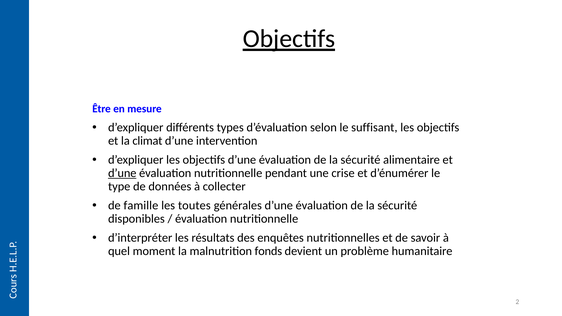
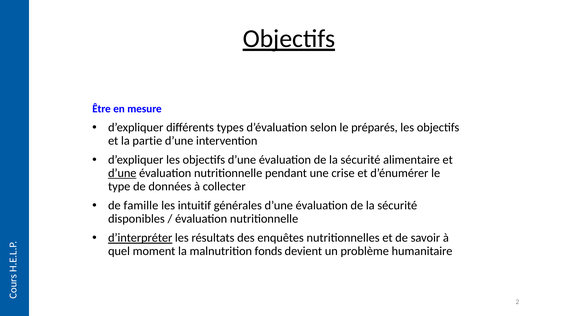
suffisant: suffisant -> préparés (374, 127)
climat: climat -> partie (147, 141)
toutes: toutes -> intuitif (194, 206)
d’interpréter underline: none -> present (140, 238)
